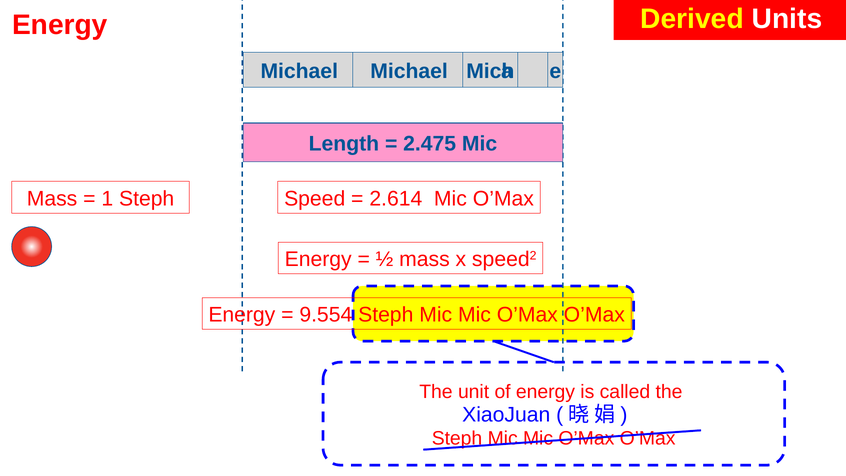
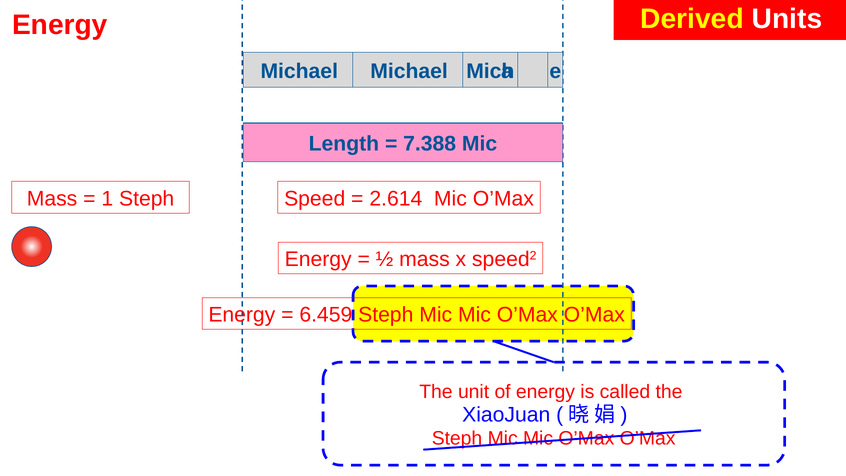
2.475: 2.475 -> 7.388 (430, 144)
9.554: 9.554 -> 6.459 (326, 315)
